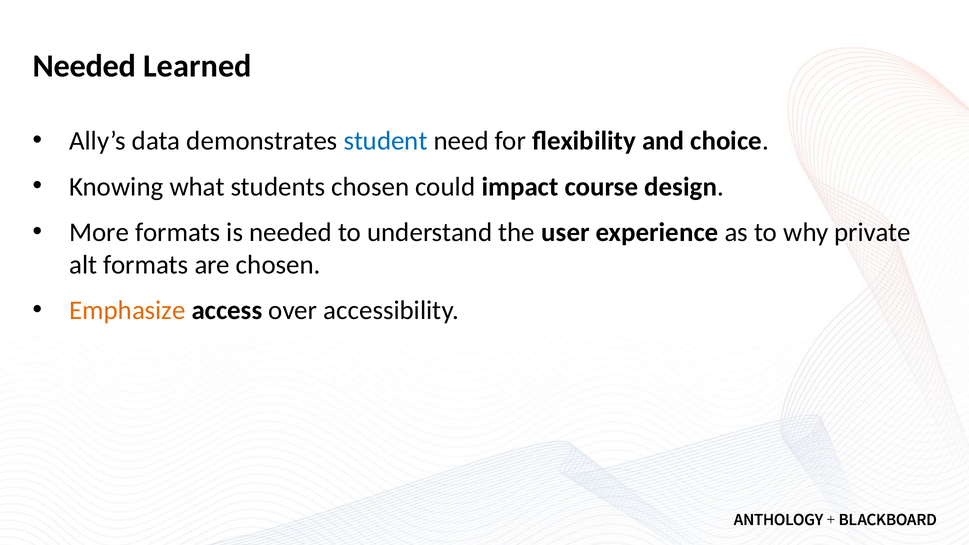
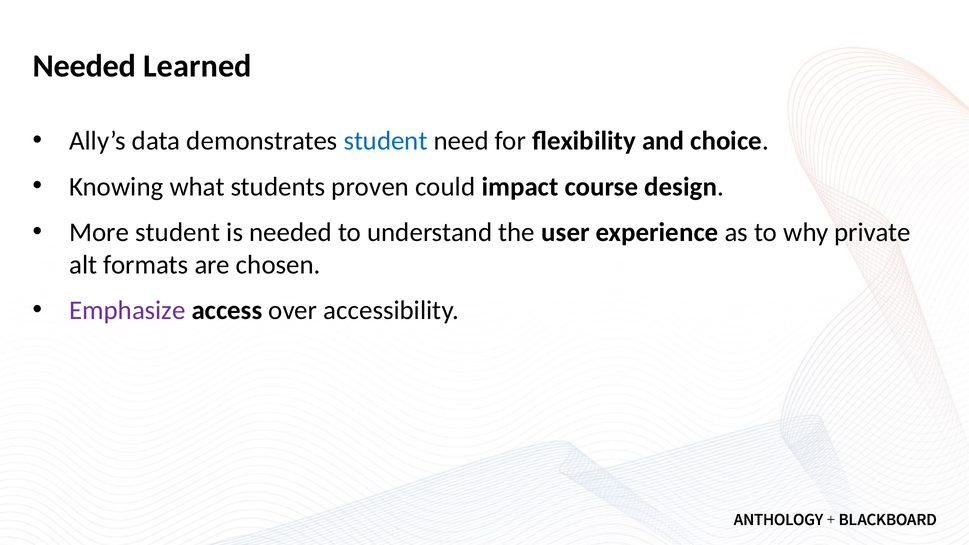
students chosen: chosen -> proven (370, 187)
More formats: formats -> student (178, 233)
Emphasize colour: orange -> purple (127, 311)
